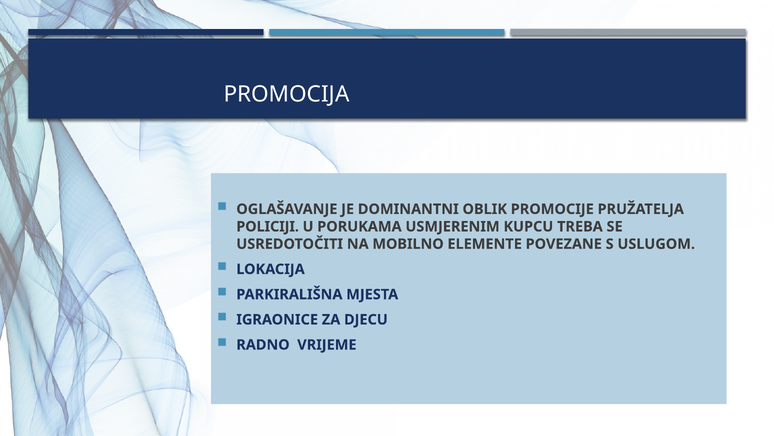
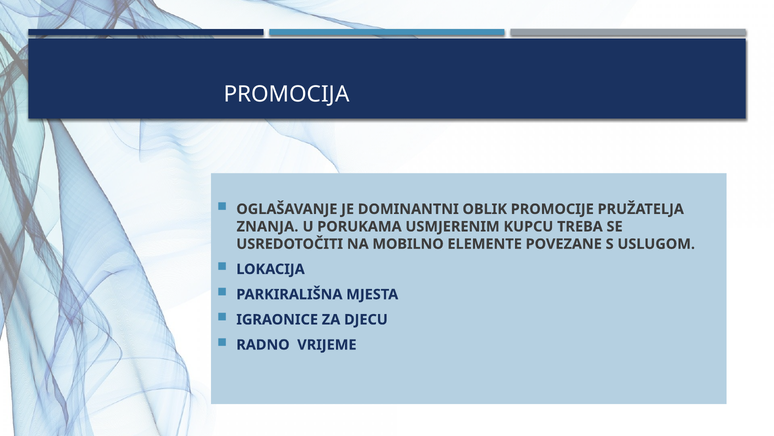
POLICIJI: POLICIJI -> ZNANJA (267, 226)
